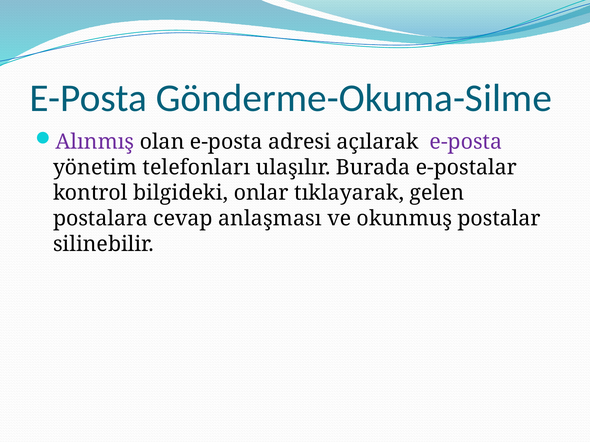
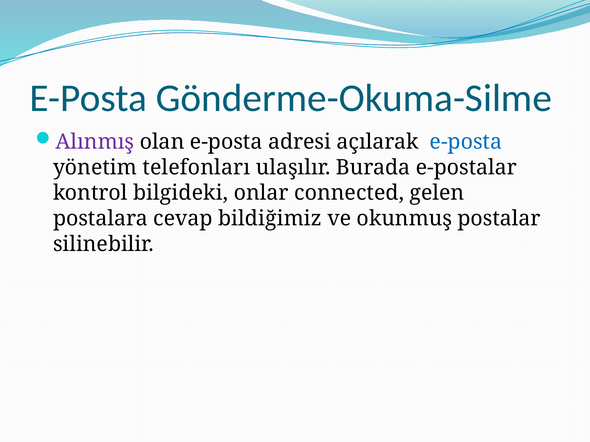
e-posta colour: purple -> blue (466, 142)
tıklayarak: tıklayarak -> connected (349, 193)
anlaşması: anlaşması -> bildiğimiz (270, 219)
